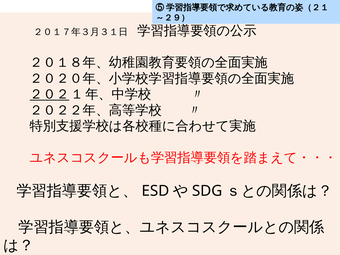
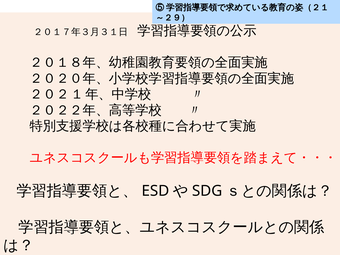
２０２ underline: present -> none (50, 94)
